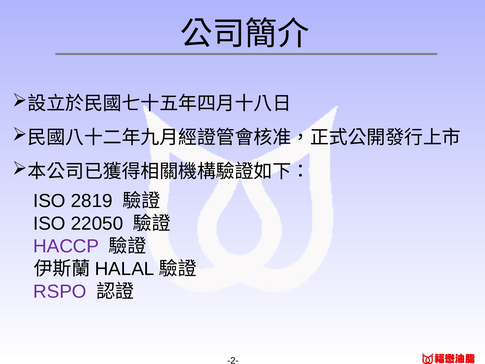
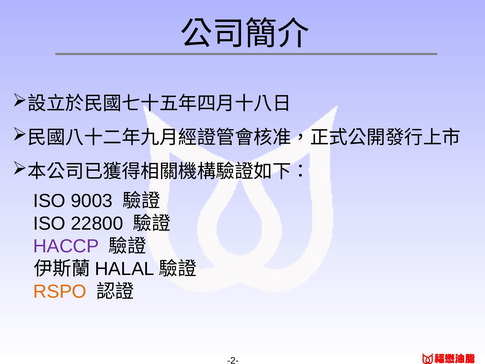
2819: 2819 -> 9003 (92, 201)
22050: 22050 -> 22800 (97, 223)
RSPO colour: purple -> orange (60, 291)
